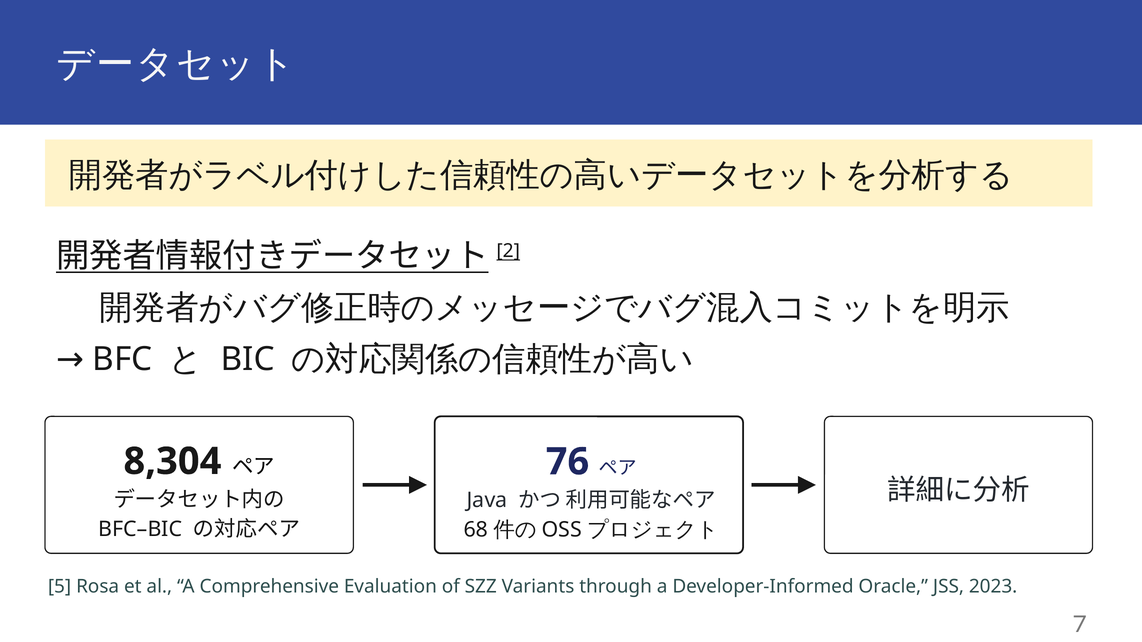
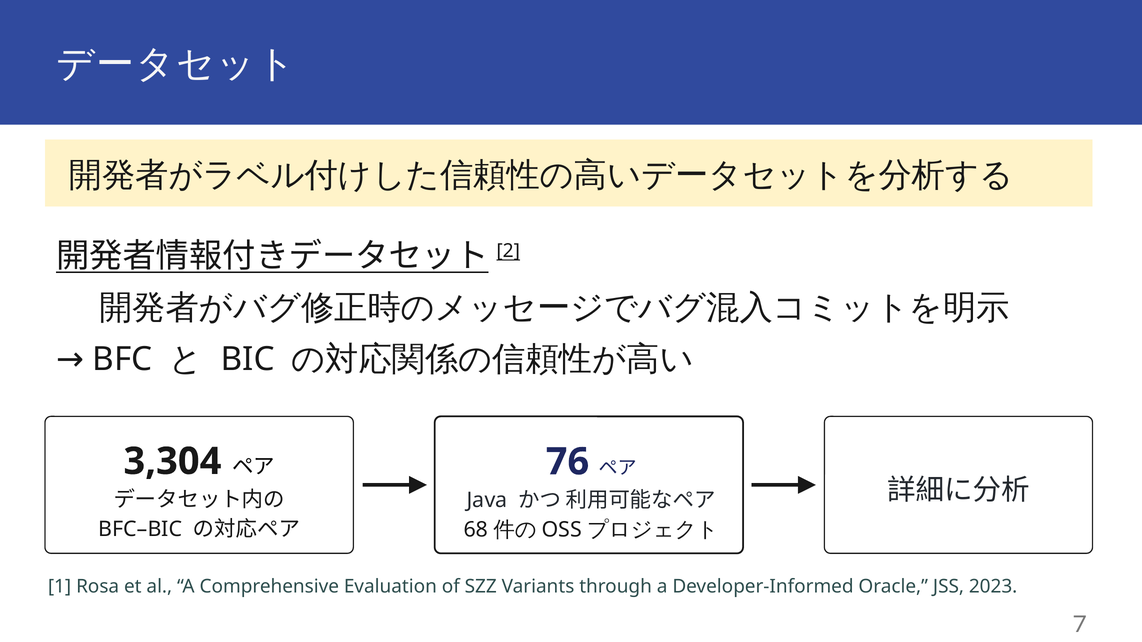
8,304: 8,304 -> 3,304 (172, 462)
5: 5 -> 1 (60, 587)
